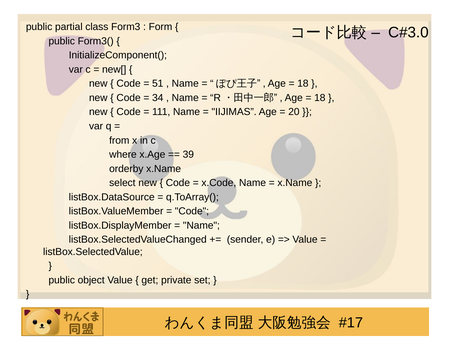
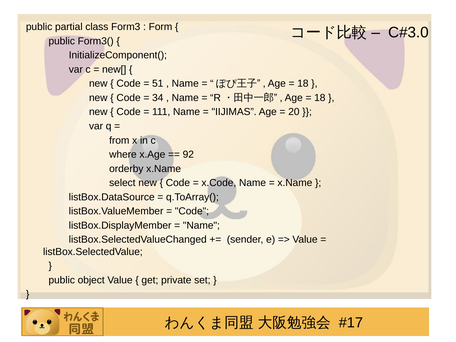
39: 39 -> 92 (188, 155)
